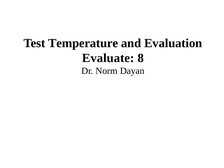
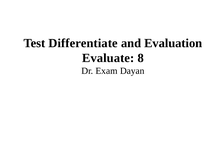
Temperature: Temperature -> Differentiate (83, 43)
Norm: Norm -> Exam (107, 71)
